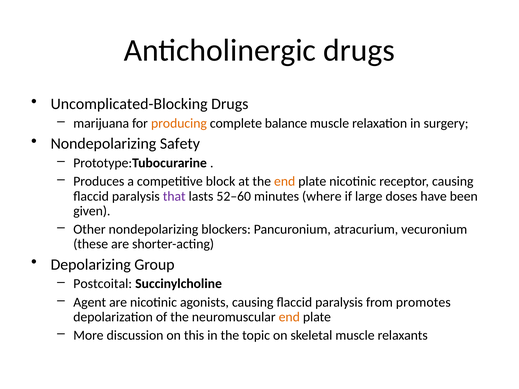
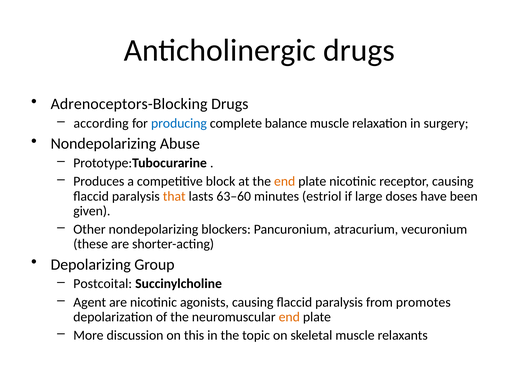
Uncomplicated-Blocking: Uncomplicated-Blocking -> Adrenoceptors-Blocking (129, 104)
marijuana: marijuana -> according (101, 123)
producing colour: orange -> blue (179, 123)
Safety: Safety -> Abuse (180, 144)
that colour: purple -> orange (174, 196)
52–60: 52–60 -> 63–60 (234, 196)
where: where -> estriol (322, 196)
